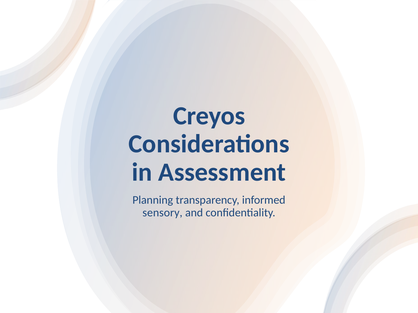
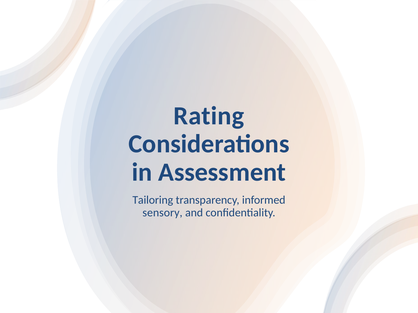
Creyos: Creyos -> Rating (209, 116)
Planning: Planning -> Tailoring (153, 200)
